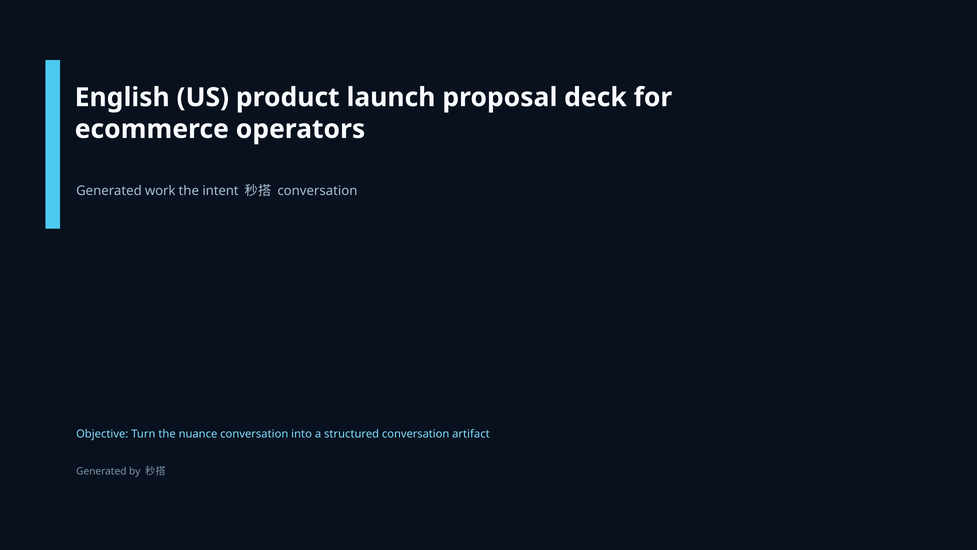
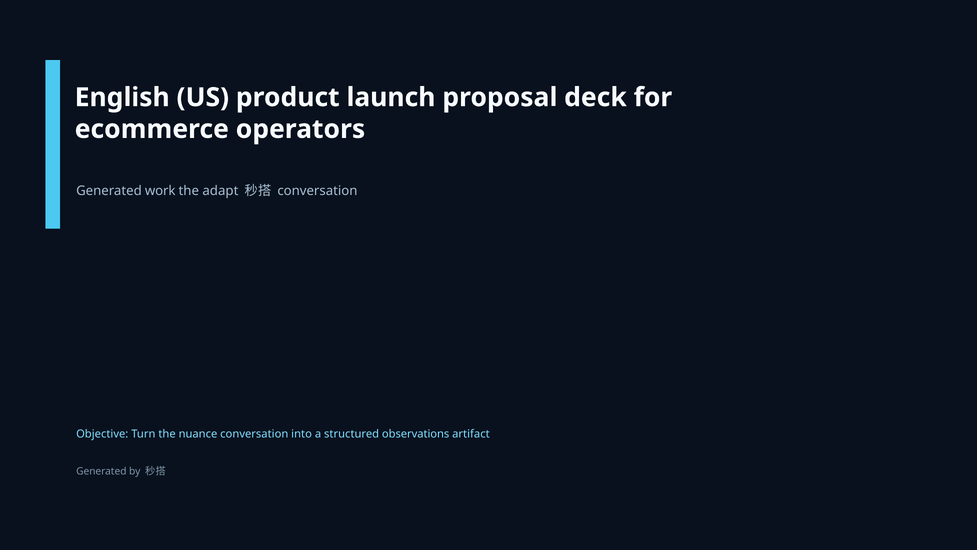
intent: intent -> adapt (220, 191)
structured conversation: conversation -> observations (416, 434)
